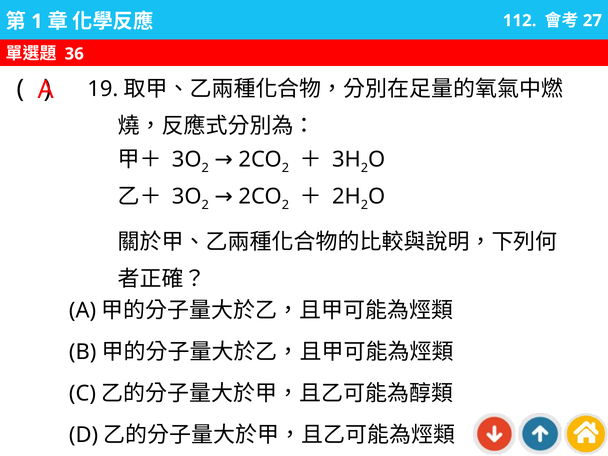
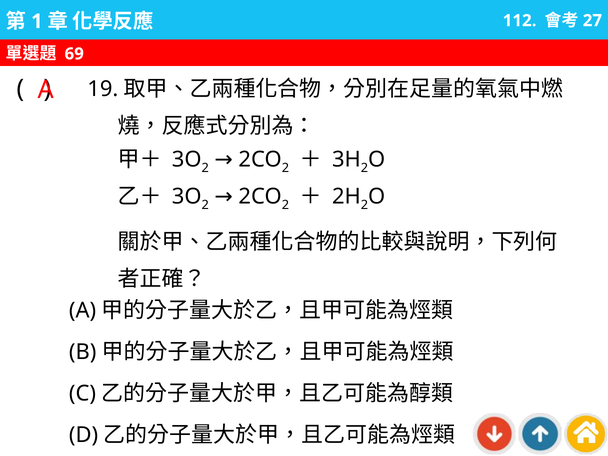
36: 36 -> 69 (74, 54)
